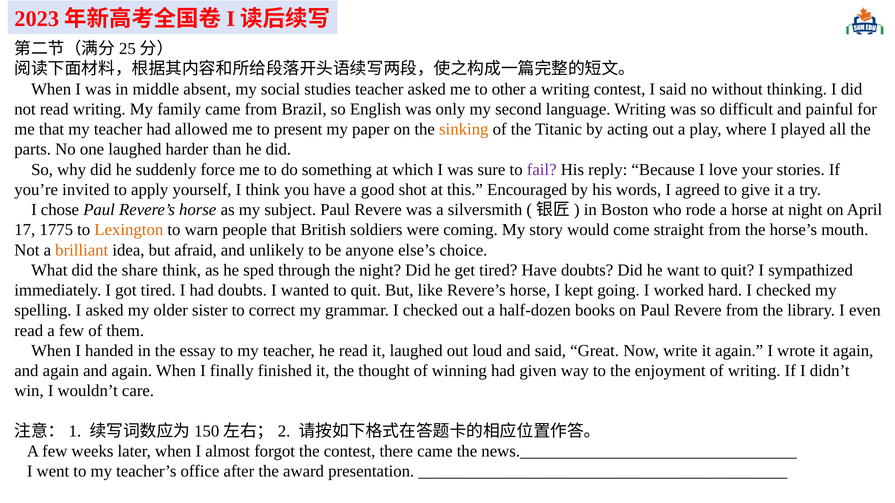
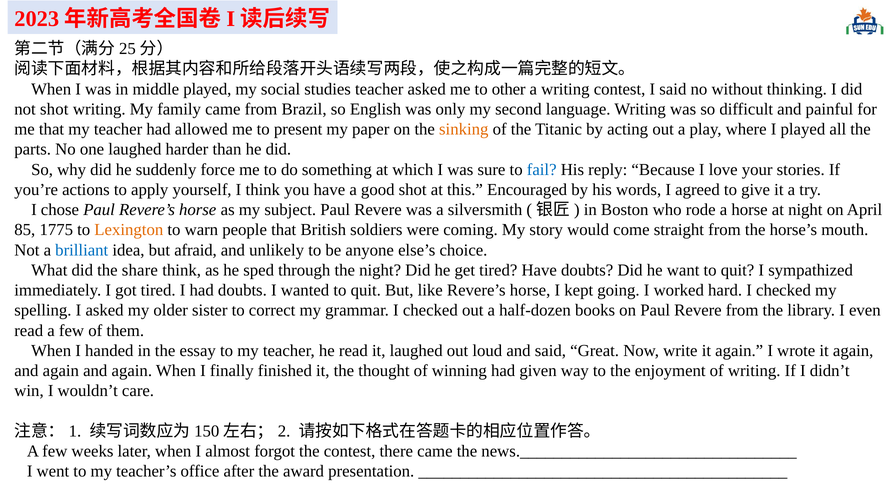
middle absent: absent -> played (207, 89)
not read: read -> shot (54, 109)
fail colour: purple -> blue (542, 170)
invited: invited -> actions (86, 190)
17: 17 -> 85 (25, 230)
brilliant colour: orange -> blue (82, 250)
